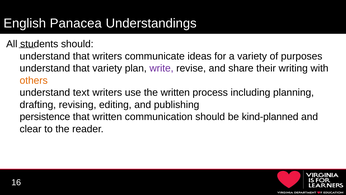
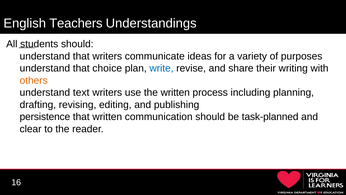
Panacea: Panacea -> Teachers (76, 23)
that variety: variety -> choice (107, 68)
write colour: purple -> blue (161, 68)
kind-planned: kind-planned -> task-planned (270, 117)
